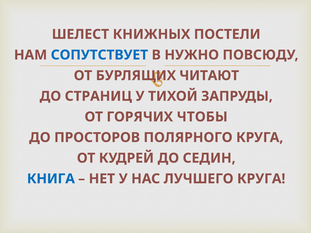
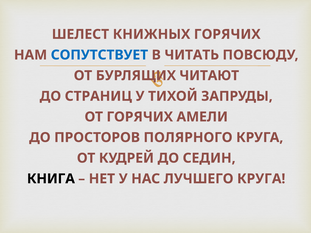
КНИЖНЫХ ПОСТЕЛИ: ПОСТЕЛИ -> ГОРЯЧИХ (227, 34)
НУЖНО: НУЖНО -> ЧИТАТЬ (192, 55)
ЧТОБЫ: ЧТОБЫ -> АМЕЛИ (202, 117)
КНИГА colour: blue -> black (51, 179)
